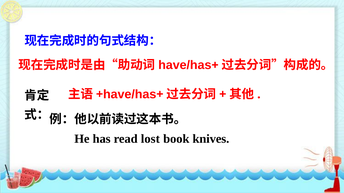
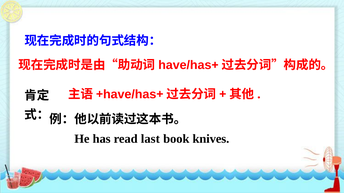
lost: lost -> last (150, 139)
